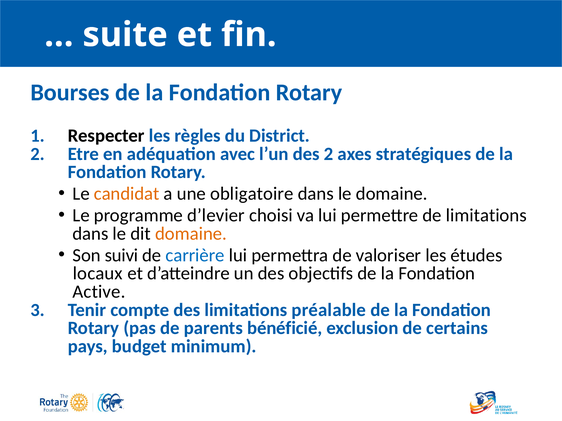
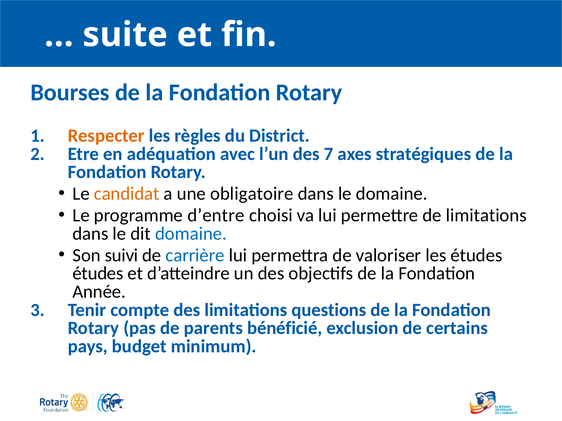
Respecter colour: black -> orange (106, 136)
des 2: 2 -> 7 (329, 154)
d’levier: d’levier -> d’entre (216, 216)
domaine colour: orange -> blue (191, 234)
locaux: locaux -> études (98, 274)
Active: Active -> Année (99, 292)
préalable: préalable -> questions (329, 310)
